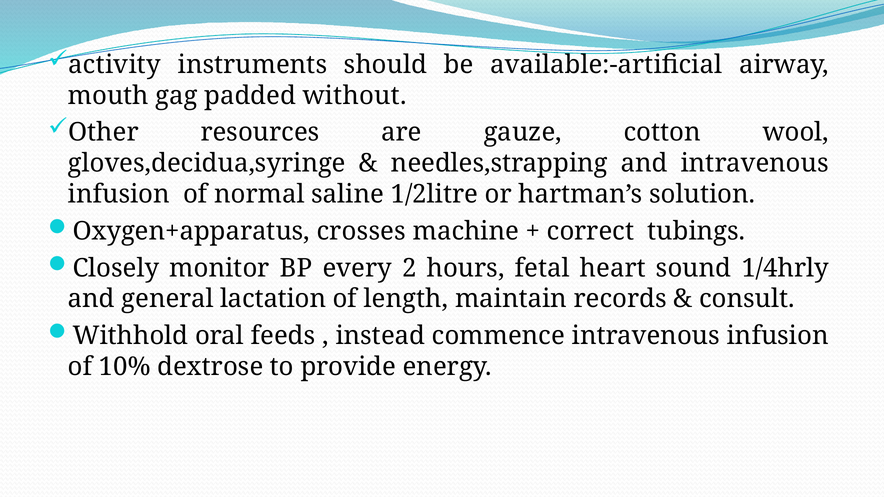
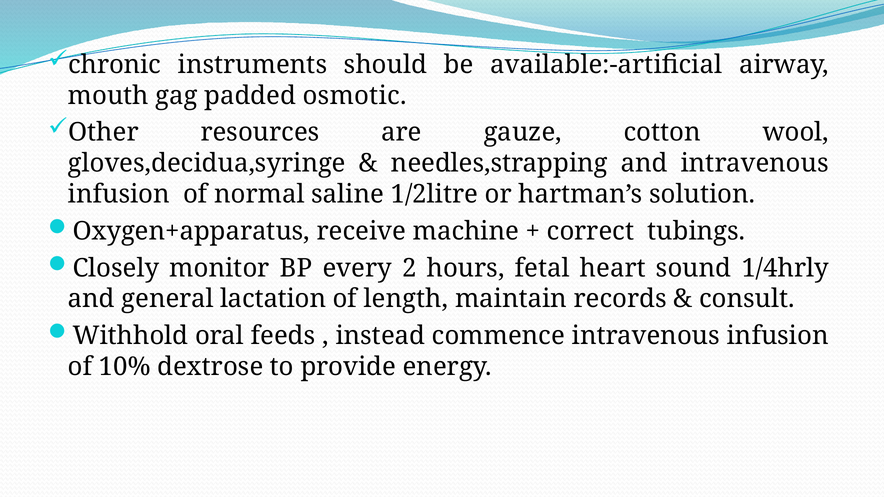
activity: activity -> chronic (115, 65)
without: without -> osmotic (354, 96)
crosses: crosses -> receive (361, 231)
